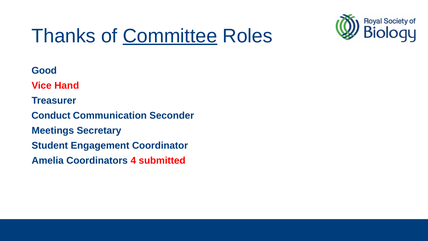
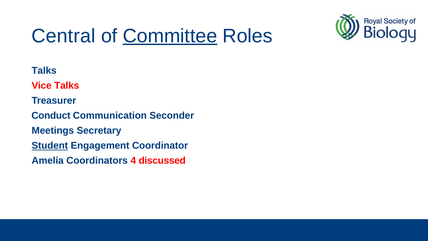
Thanks: Thanks -> Central (64, 36)
Good: Good -> Talks (44, 70)
Vice Hand: Hand -> Talks (67, 85)
Student underline: none -> present (50, 146)
submitted: submitted -> discussed (162, 161)
